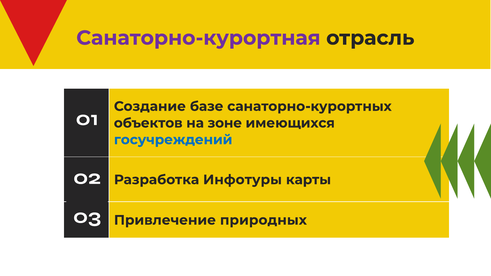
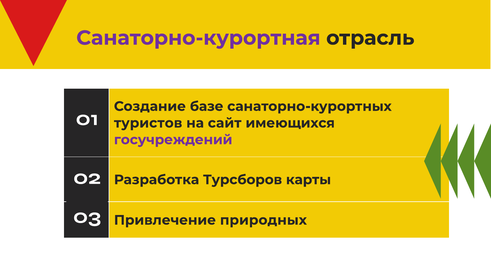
объектов: объектов -> туристов (148, 123)
зоне: зоне -> сайт (225, 123)
госучреждений colour: blue -> purple (173, 140)
Инфотуры: Инфотуры -> Турсборов (243, 180)
